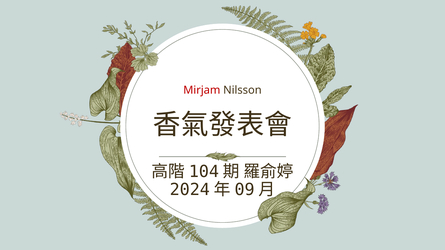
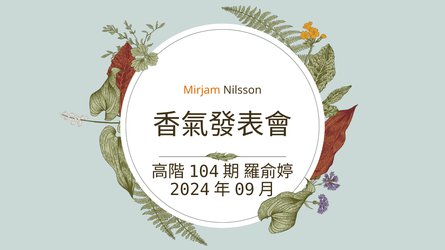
Mirjam colour: red -> orange (202, 90)
